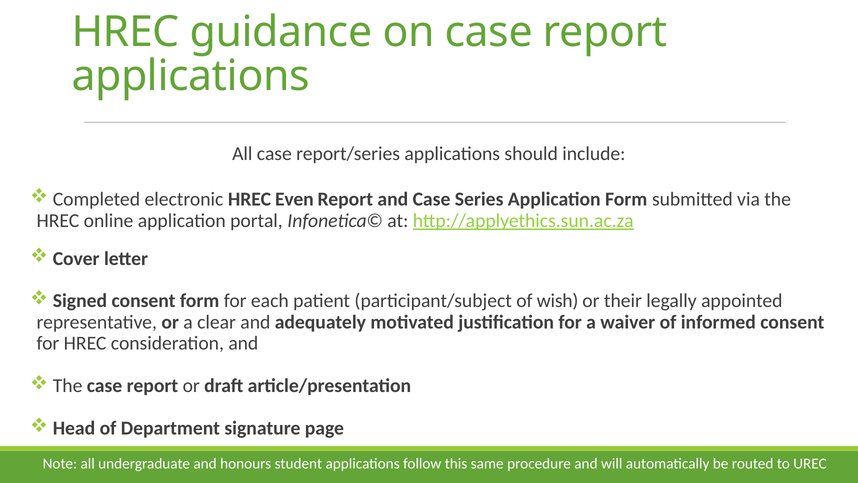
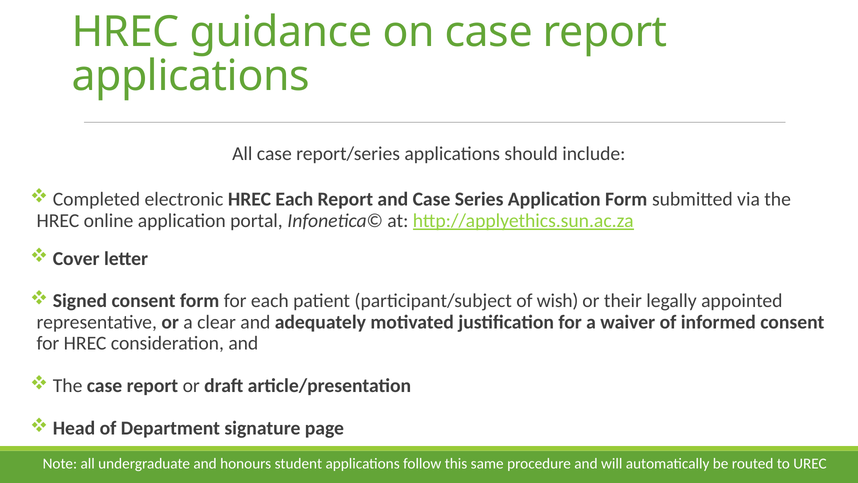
HREC Even: Even -> Each (294, 199)
